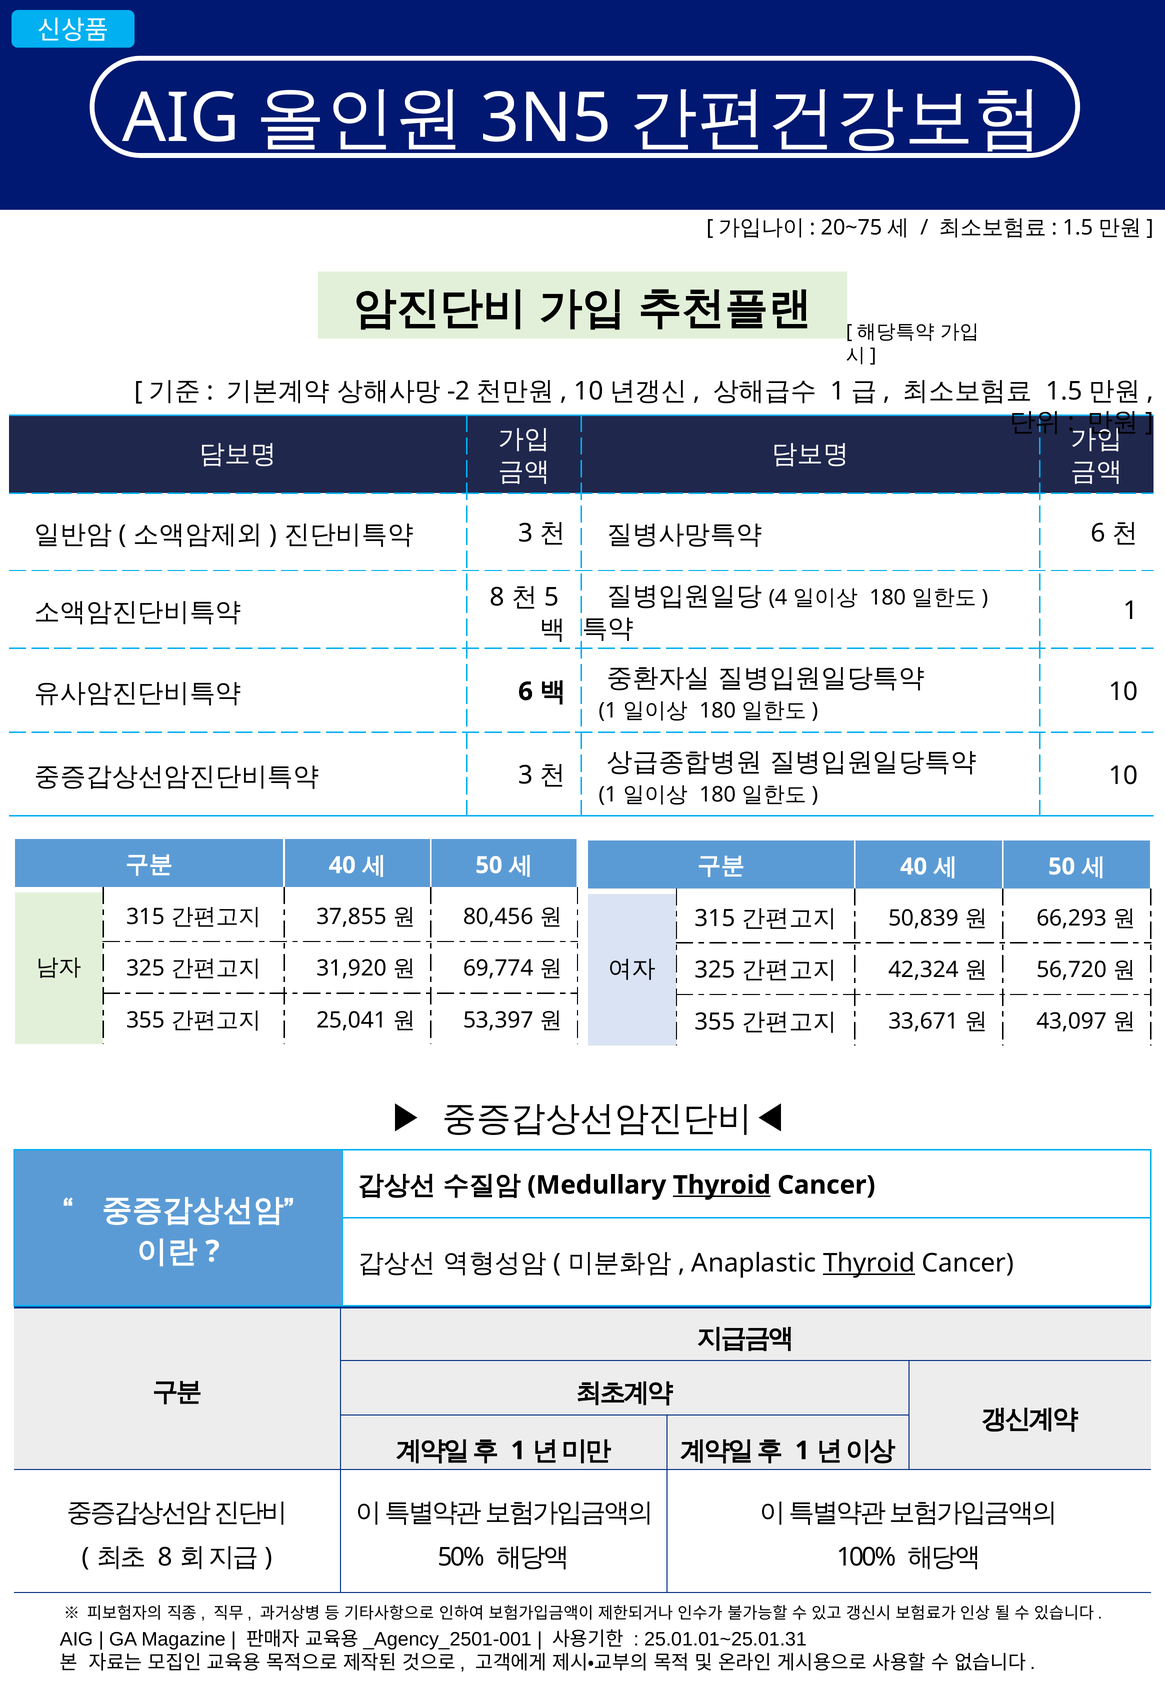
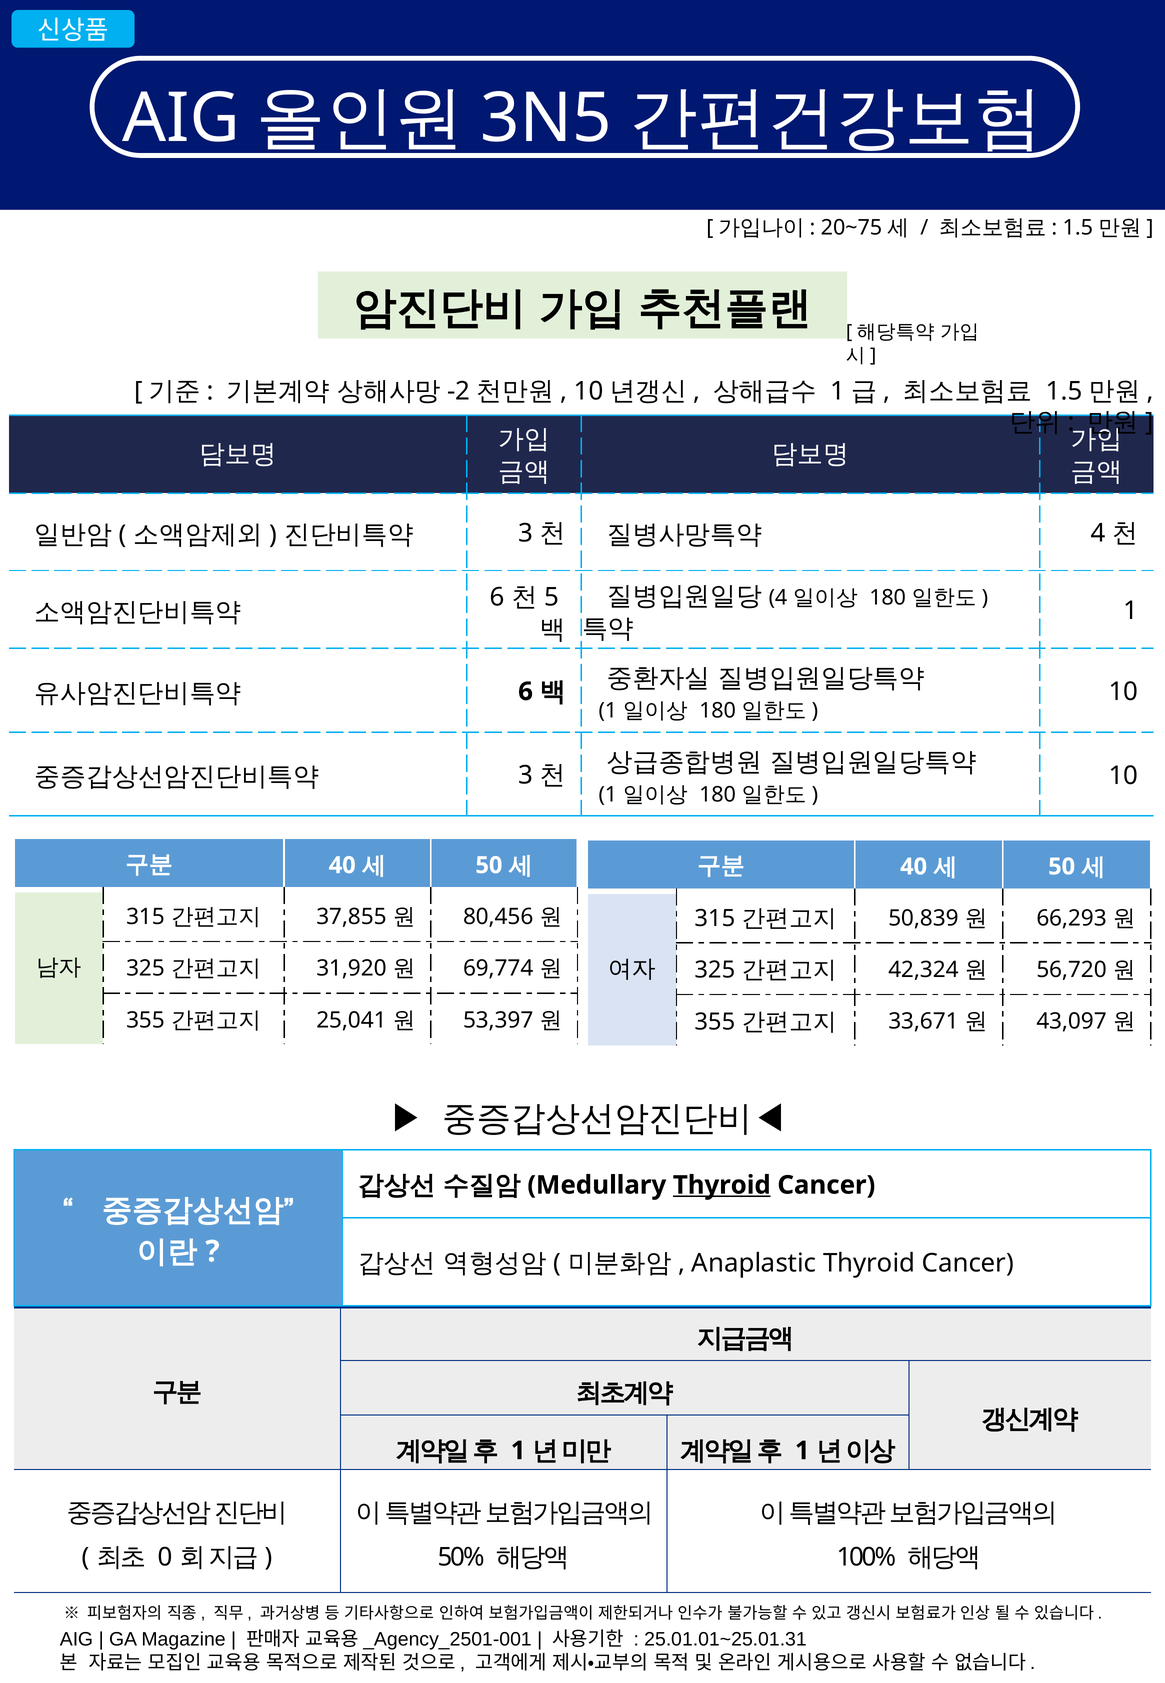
6: 6 -> 4 (1098, 533)
8: 8 -> 6 (497, 597)
Thyroid underline: present -> none (869, 1263)
8: 8 -> 0 (165, 1557)
